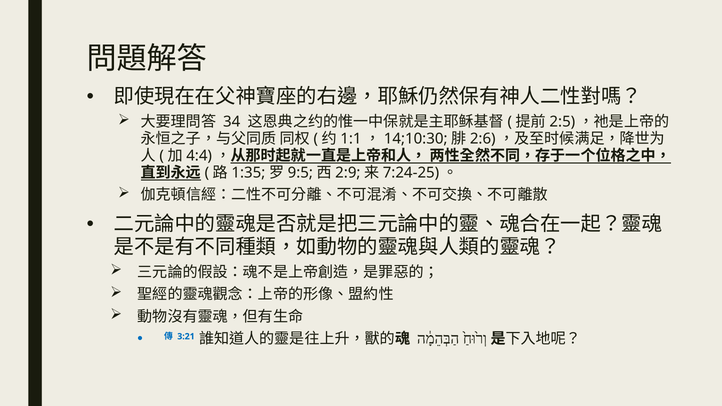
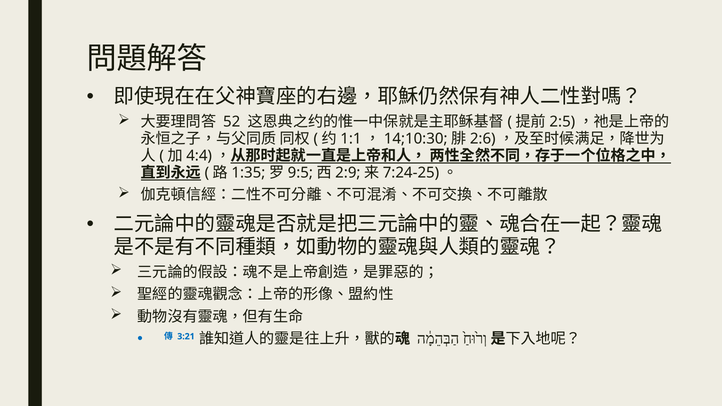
34: 34 -> 52 (232, 122)
